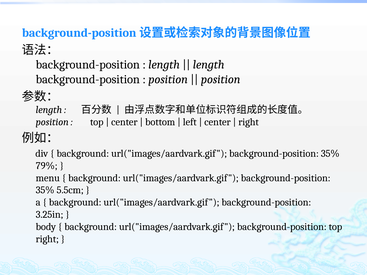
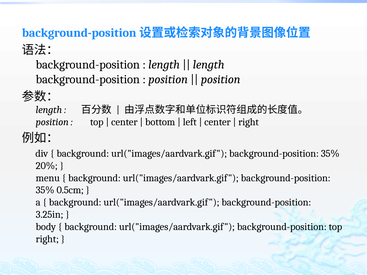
79%: 79% -> 20% (47, 166)
5.5cm: 5.5cm -> 0.5cm (70, 190)
